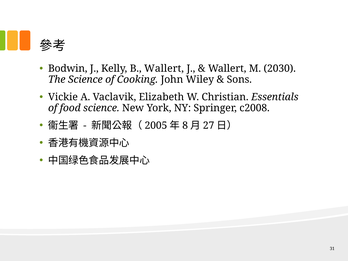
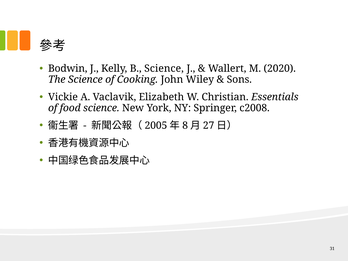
B Wallert: Wallert -> Science (164, 69)
2030: 2030 -> 2020 (280, 69)
